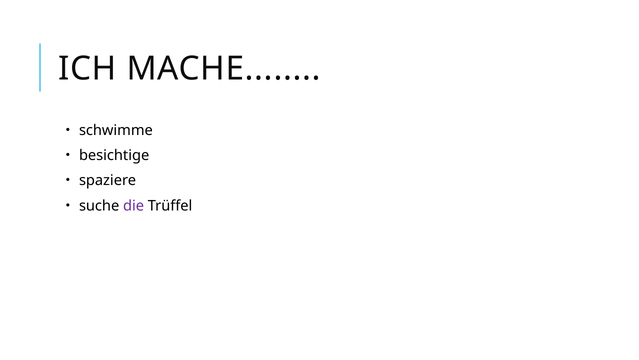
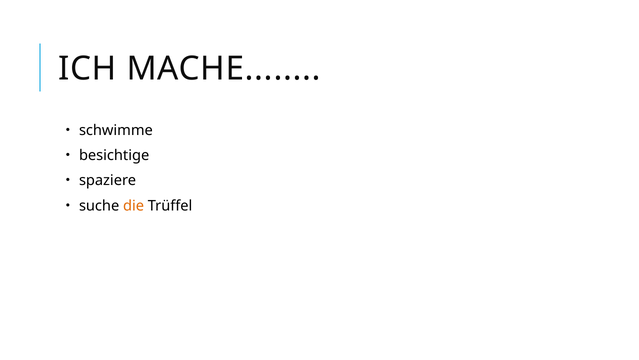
die colour: purple -> orange (134, 205)
